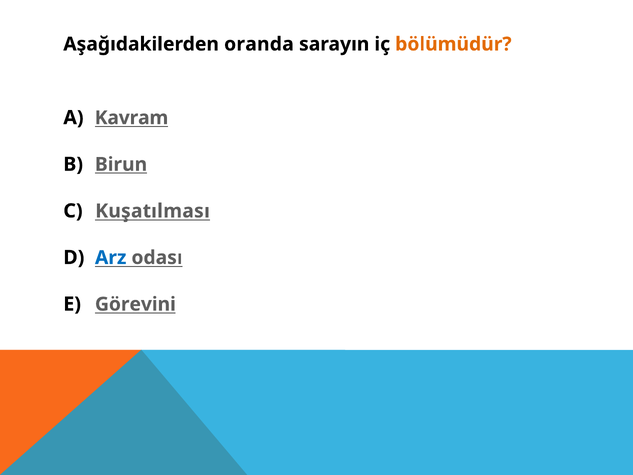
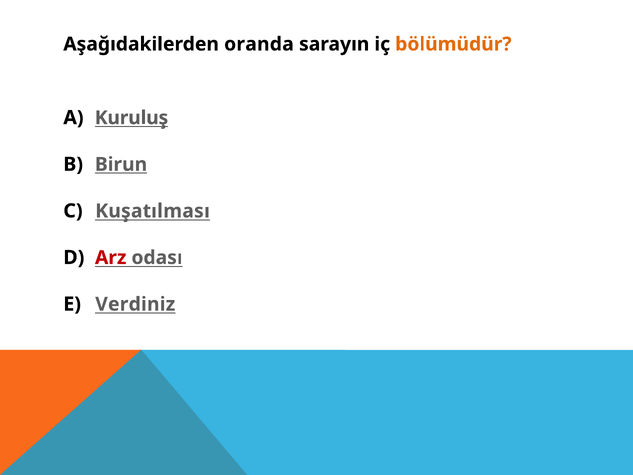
Kavram: Kavram -> Kuruluş (132, 118)
Arz colour: blue -> red (111, 258)
Görevini: Görevini -> Verdiniz (135, 304)
